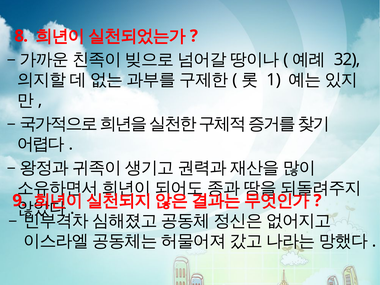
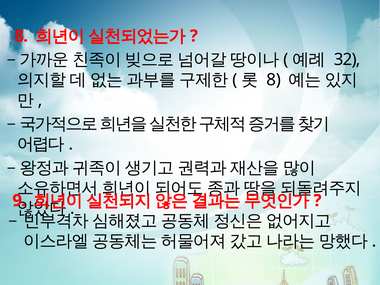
1: 1 -> 8 (274, 80)
